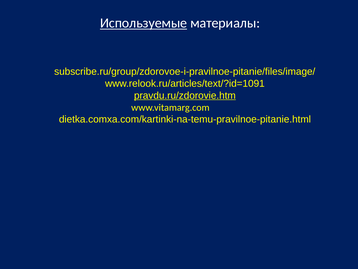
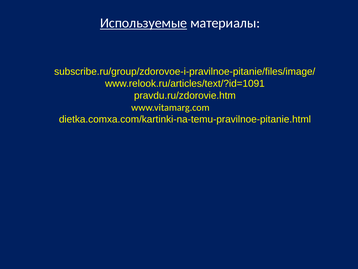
pravdu.ru/zdorovie.htm underline: present -> none (185, 95)
